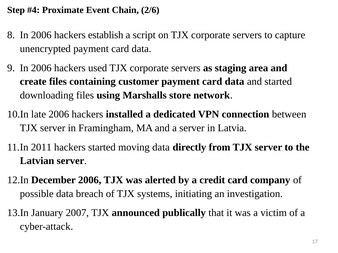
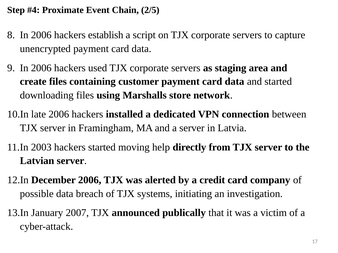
2/6: 2/6 -> 2/5 (150, 10)
2011: 2011 -> 2003 (41, 147)
moving data: data -> help (161, 147)
